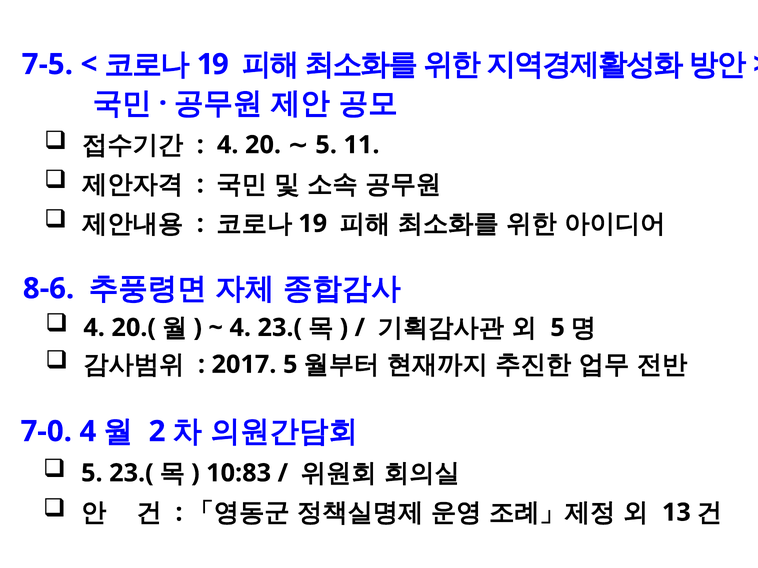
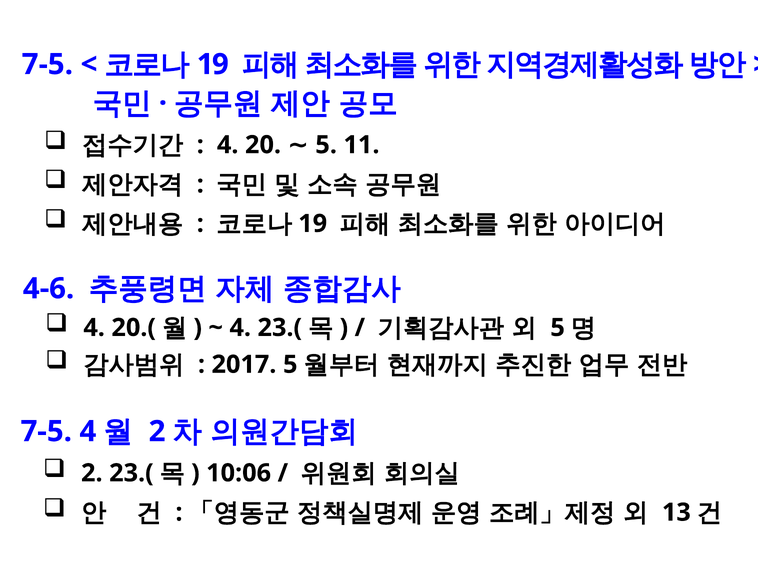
8-6: 8-6 -> 4-6 (49, 289)
7-0: 7-0 -> 7-5 (46, 432)
5: 5 -> 2 (92, 473)
10:83: 10:83 -> 10:06 (239, 473)
